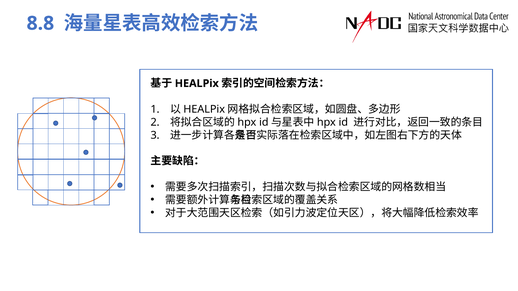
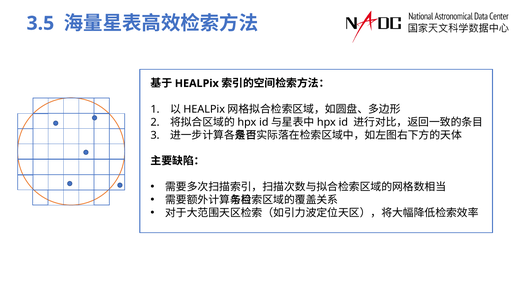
8.8: 8.8 -> 3.5 (40, 23)
